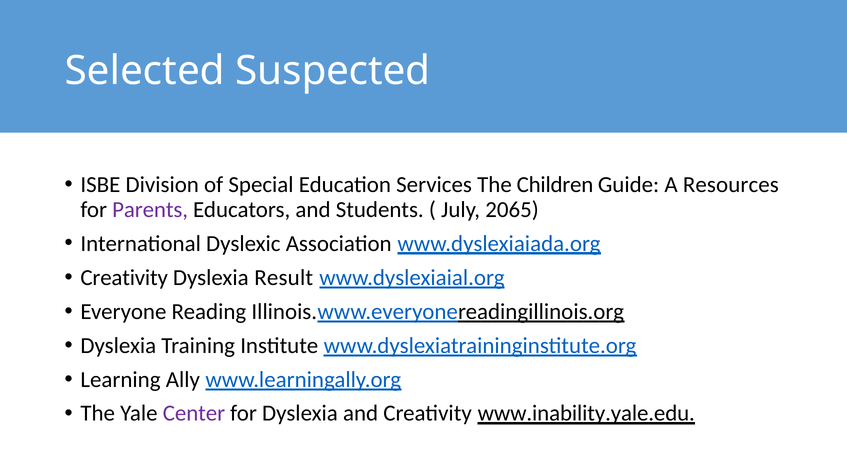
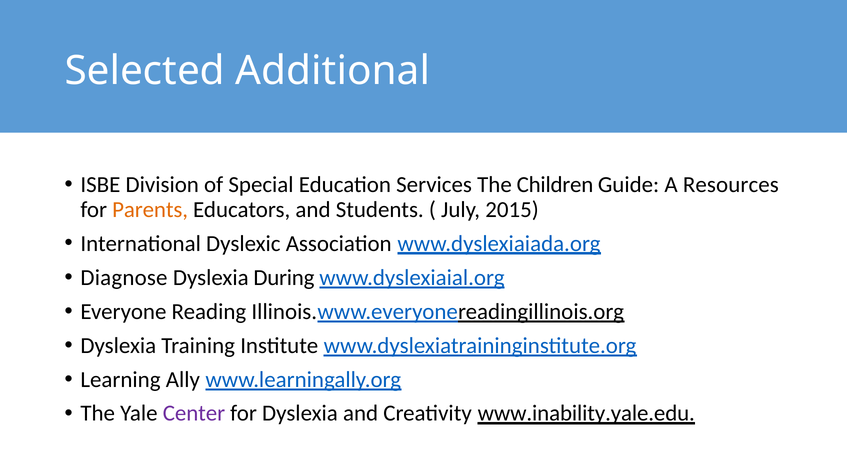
Suspected: Suspected -> Additional (333, 71)
Parents colour: purple -> orange (150, 210)
2065: 2065 -> 2015 (512, 210)
Creativity: Creativity -> Diagnose (124, 278)
Result: Result -> During (284, 278)
